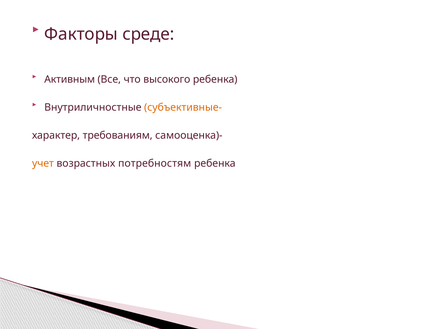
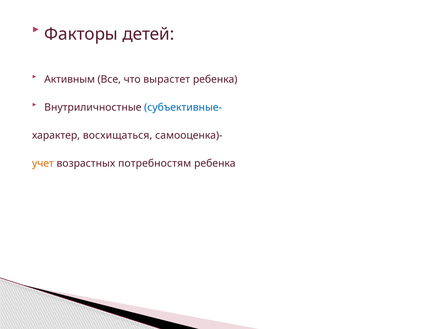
среде: среде -> детей (148, 34)
высокого: высокого -> вырастет (167, 80)
субъективные- colour: orange -> blue (183, 108)
требованиям: требованиям -> восхищаться (118, 136)
